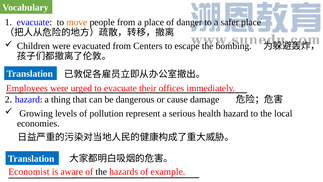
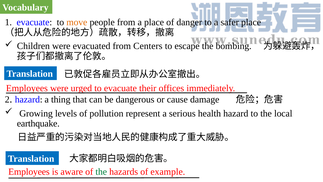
economies: economies -> earthquake (38, 123)
Economist: Economist -> Employees (29, 171)
the colour: black -> green (101, 171)
